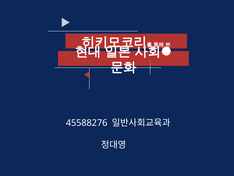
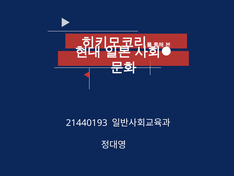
45588276: 45588276 -> 21440193 (87, 123)
